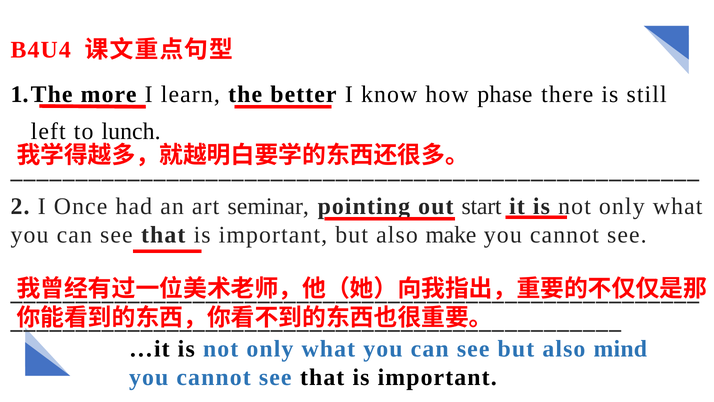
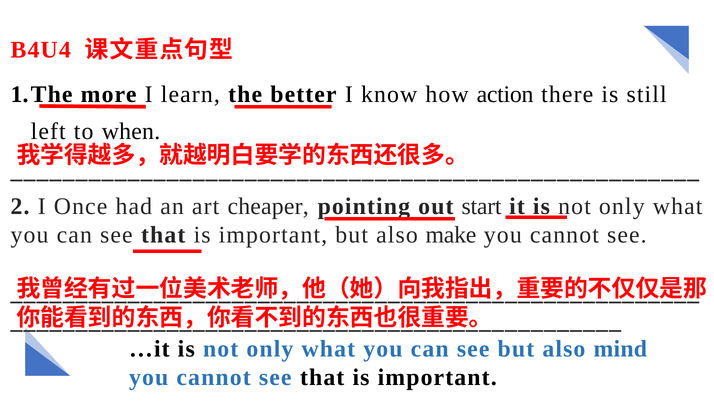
phase: phase -> action (505, 94)
lunch: lunch -> when (131, 131)
seminar: seminar -> cheaper (268, 206)
